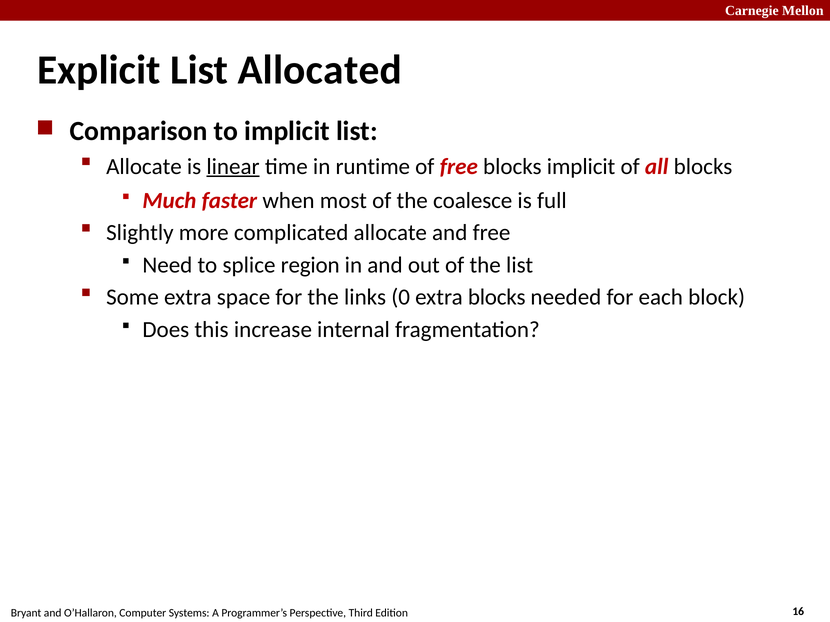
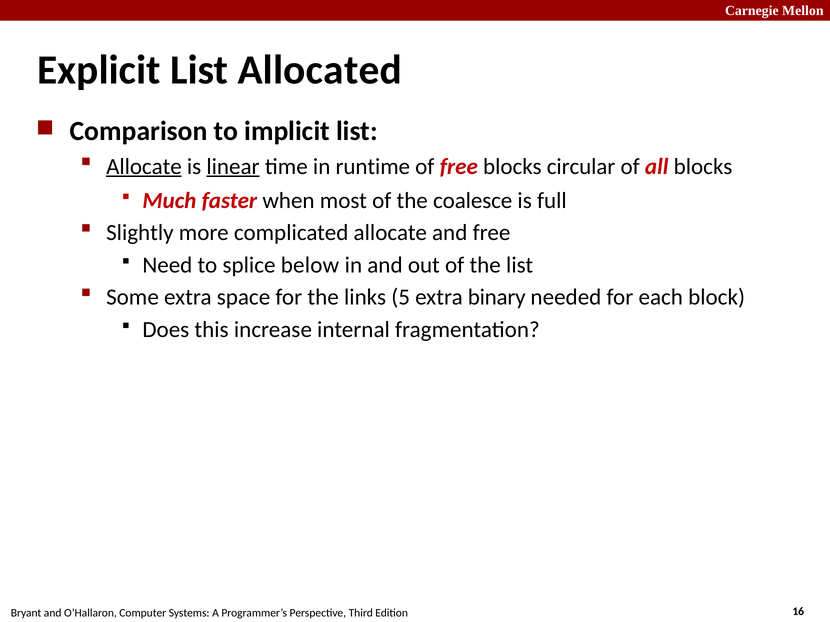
Allocate underline: none -> present (144, 167)
blocks implicit: implicit -> circular (581, 167)
region: region -> below (310, 265)
0: 0 -> 5 (401, 298)
extra blocks: blocks -> binary (497, 298)
